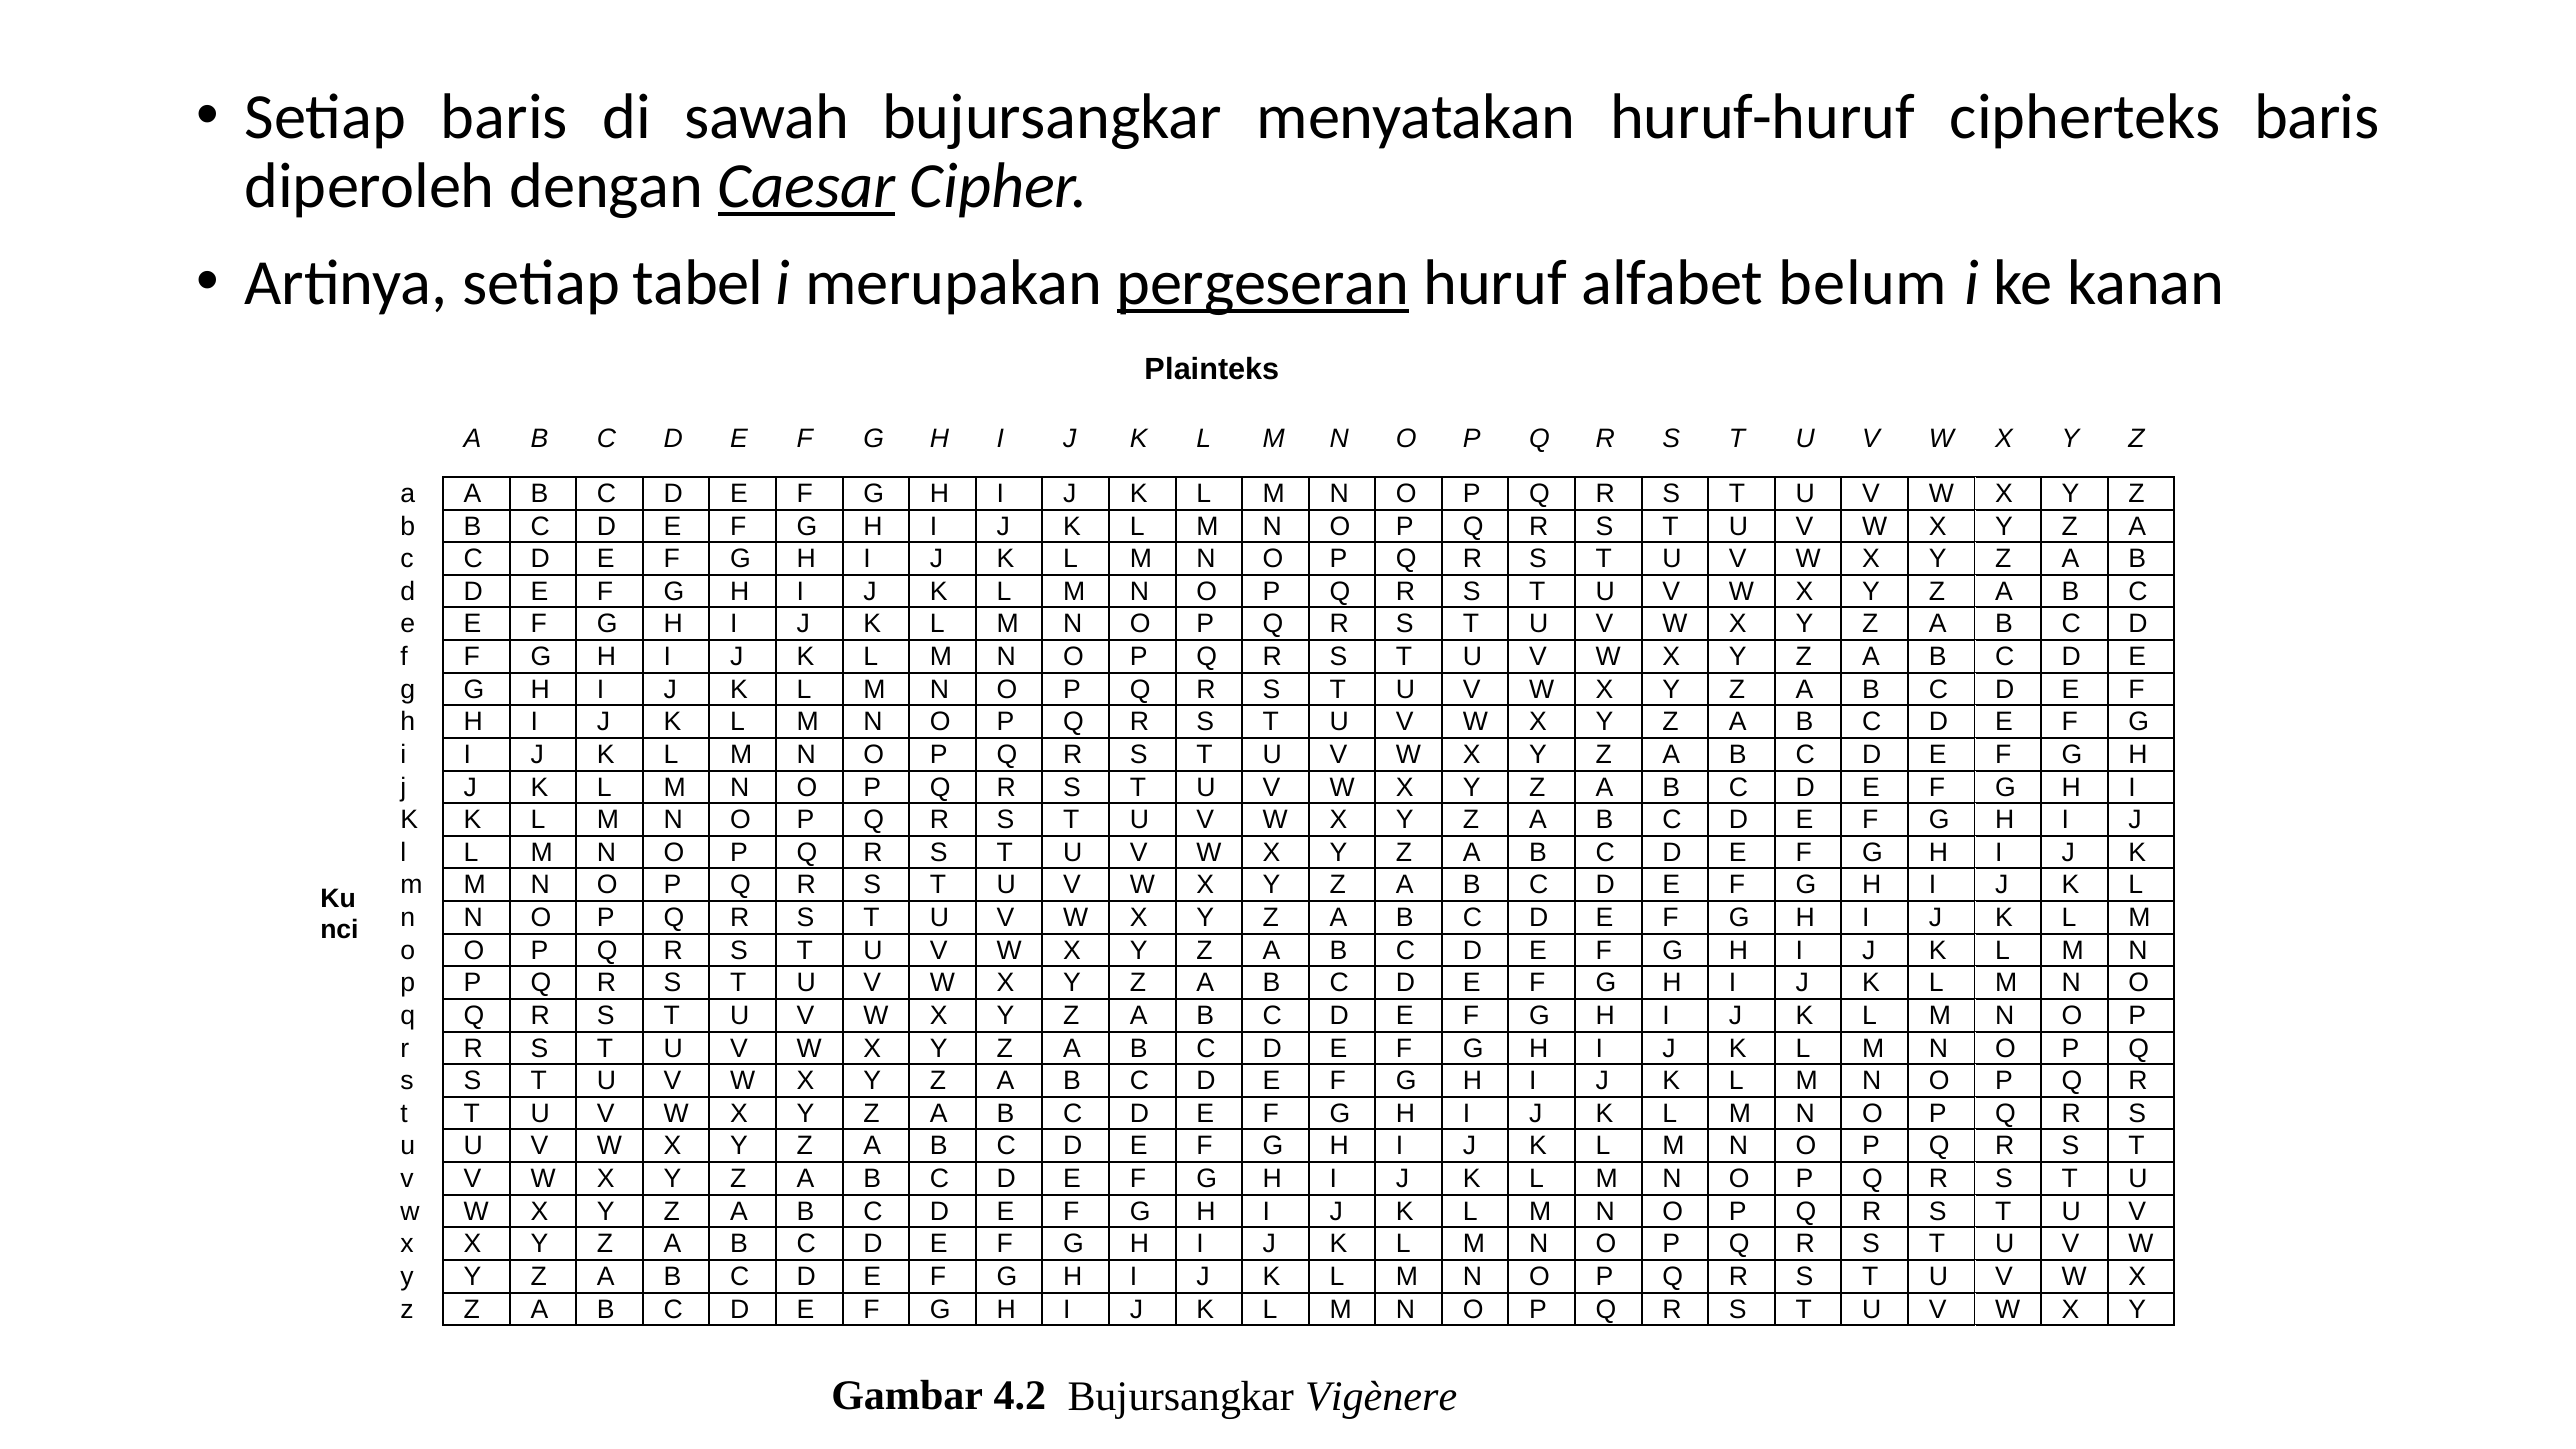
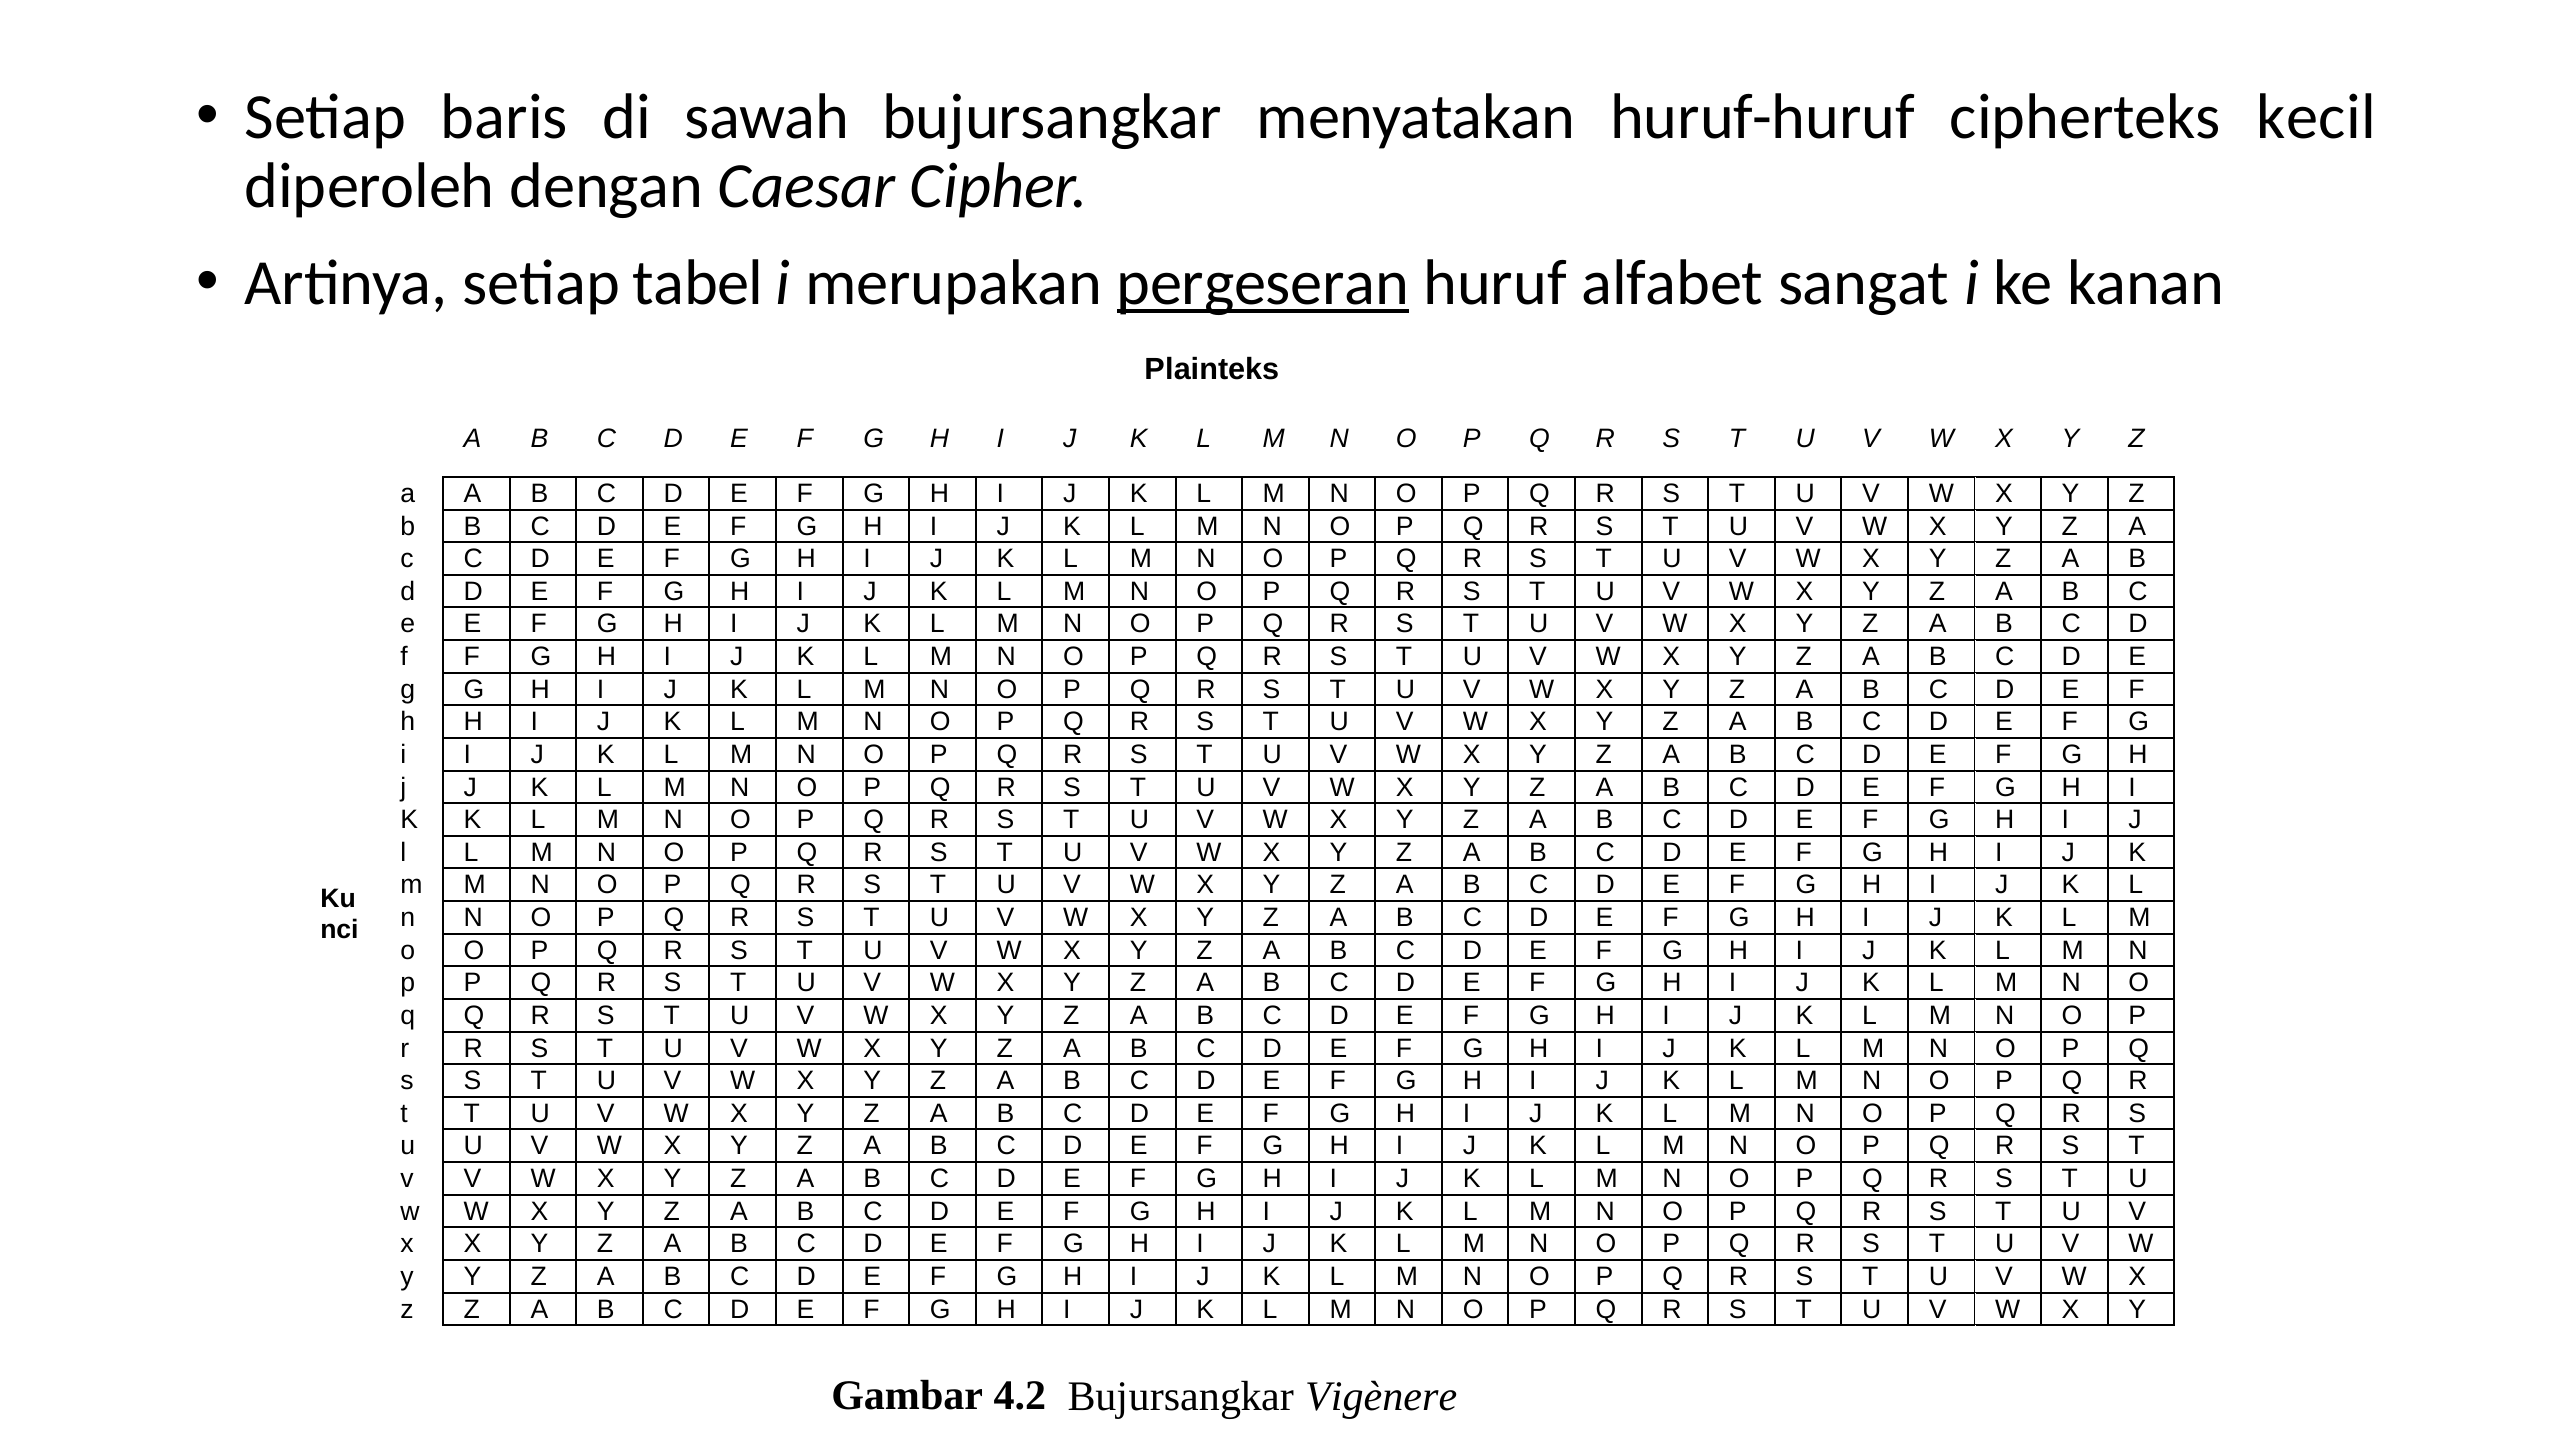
cipherteks baris: baris -> kecil (2316, 117)
Caesar underline: present -> none (806, 187)
belum: belum -> sangat (1864, 283)
